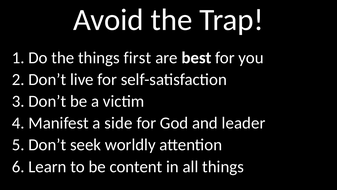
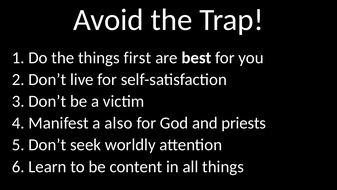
side: side -> also (118, 123)
leader: leader -> priests (244, 123)
